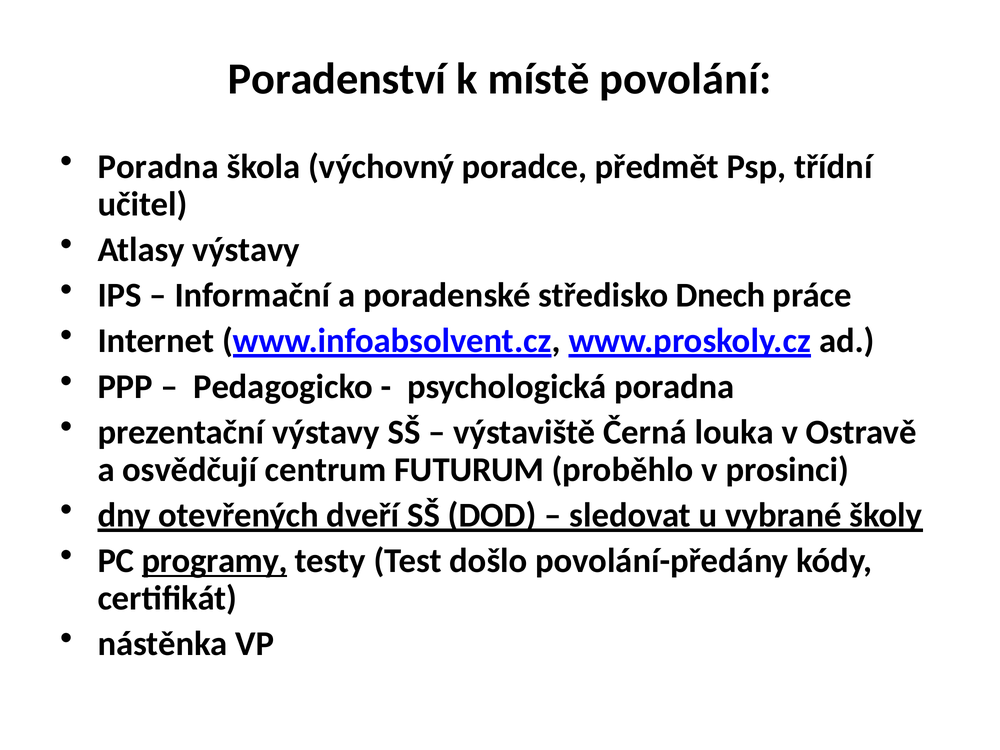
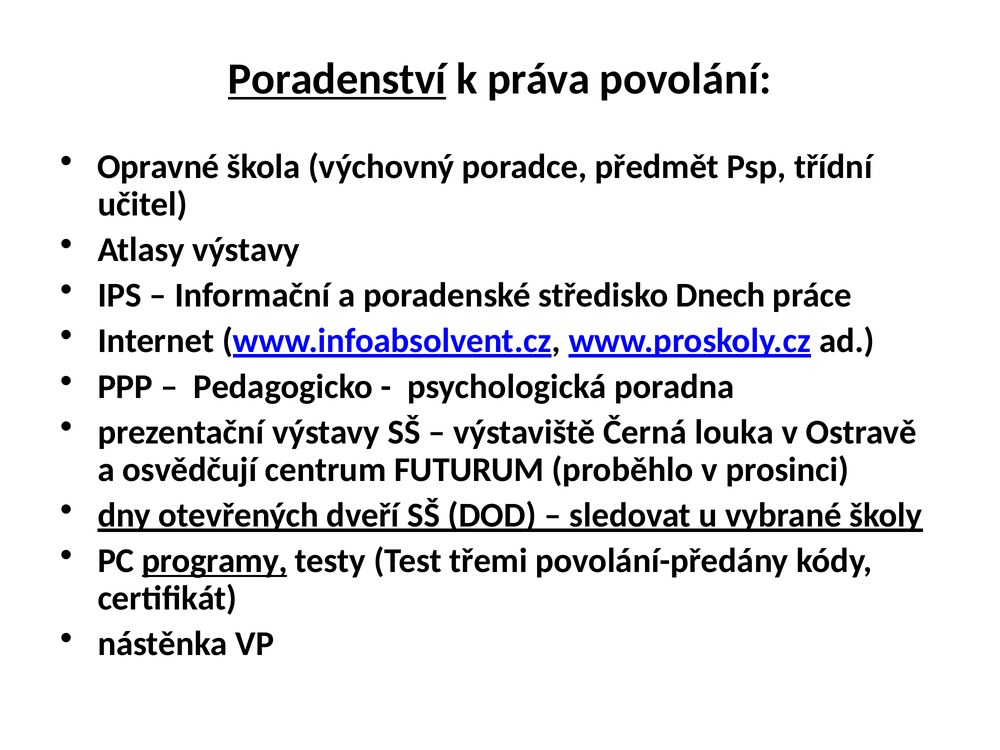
Poradenství underline: none -> present (337, 79)
místě: místě -> práva (539, 79)
Poradna: Poradna -> Opravné (158, 167)
došlo: došlo -> třemi (488, 561)
